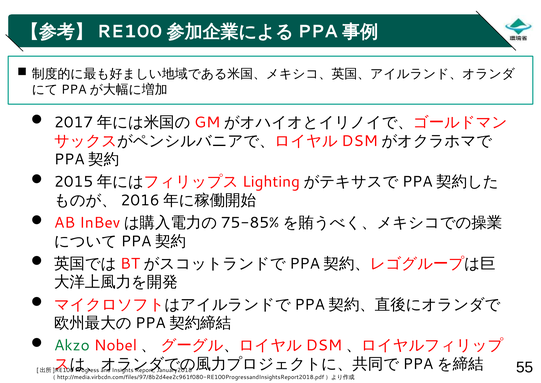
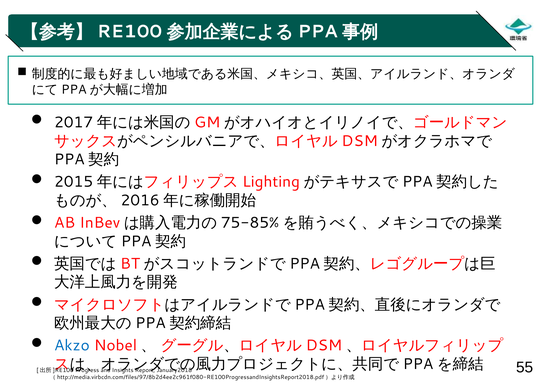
Akzo colour: green -> blue (72, 345)
